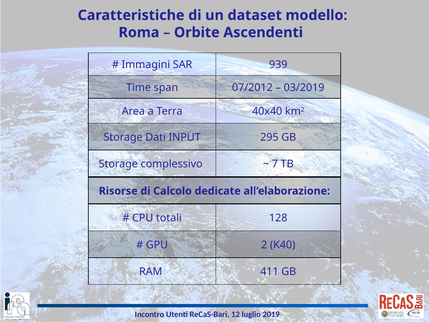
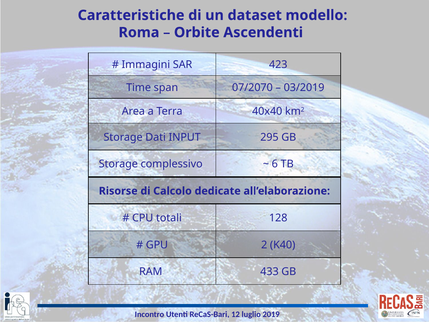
939: 939 -> 423 (278, 65)
07/2012: 07/2012 -> 07/2070 (252, 87)
7: 7 -> 6 (275, 164)
411: 411 -> 433 (269, 272)
